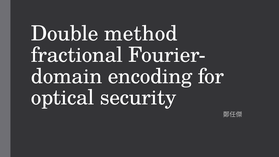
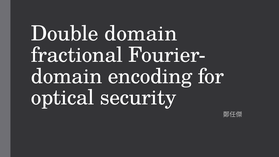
Double method: method -> domain (141, 34)
